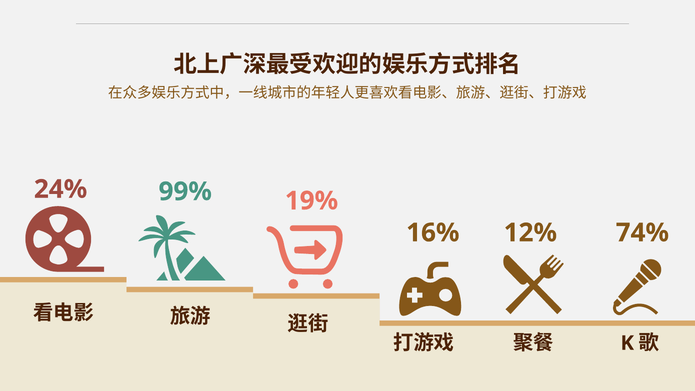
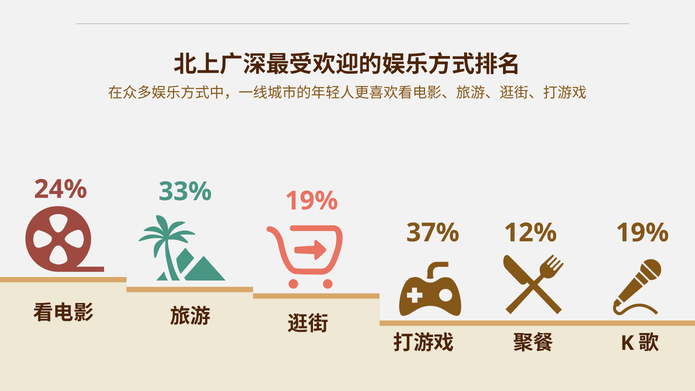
99%: 99% -> 33% (185, 192)
16%: 16% -> 37% (433, 233)
12% 74%: 74% -> 19% (642, 233)
